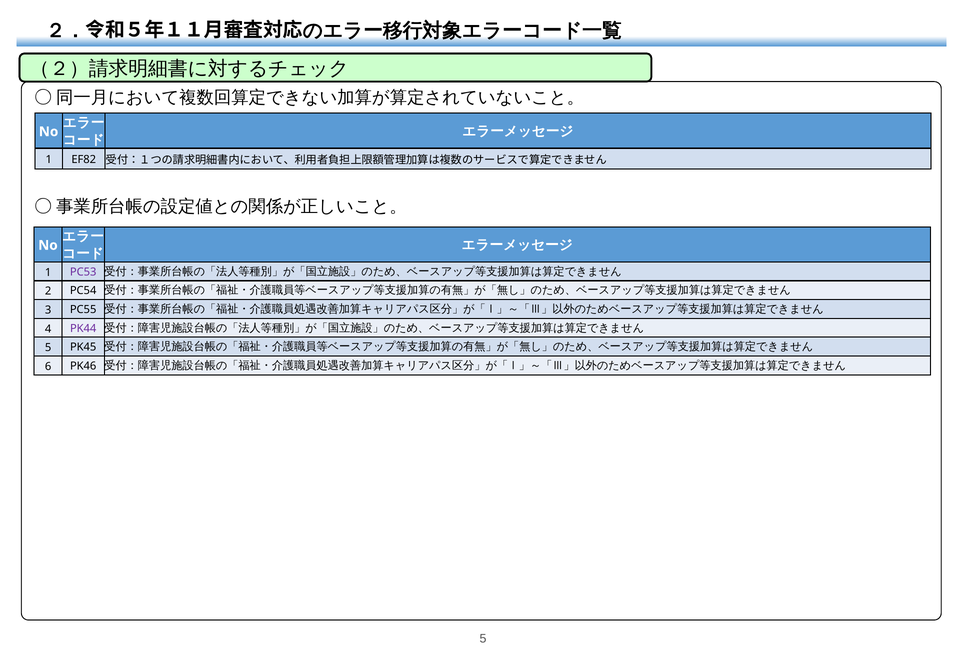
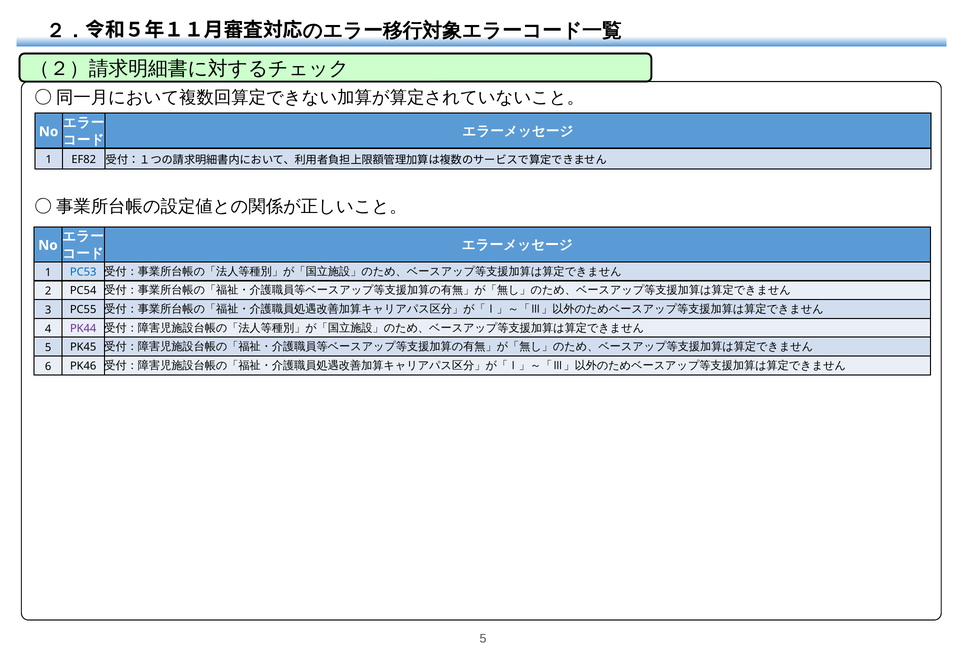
PC53 colour: purple -> blue (83, 272)
